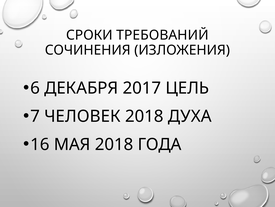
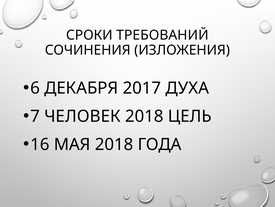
ЦЕЛЬ: ЦЕЛЬ -> ДУХА (187, 88)
ДУХА: ДУХА -> ЦЕЛЬ (190, 116)
